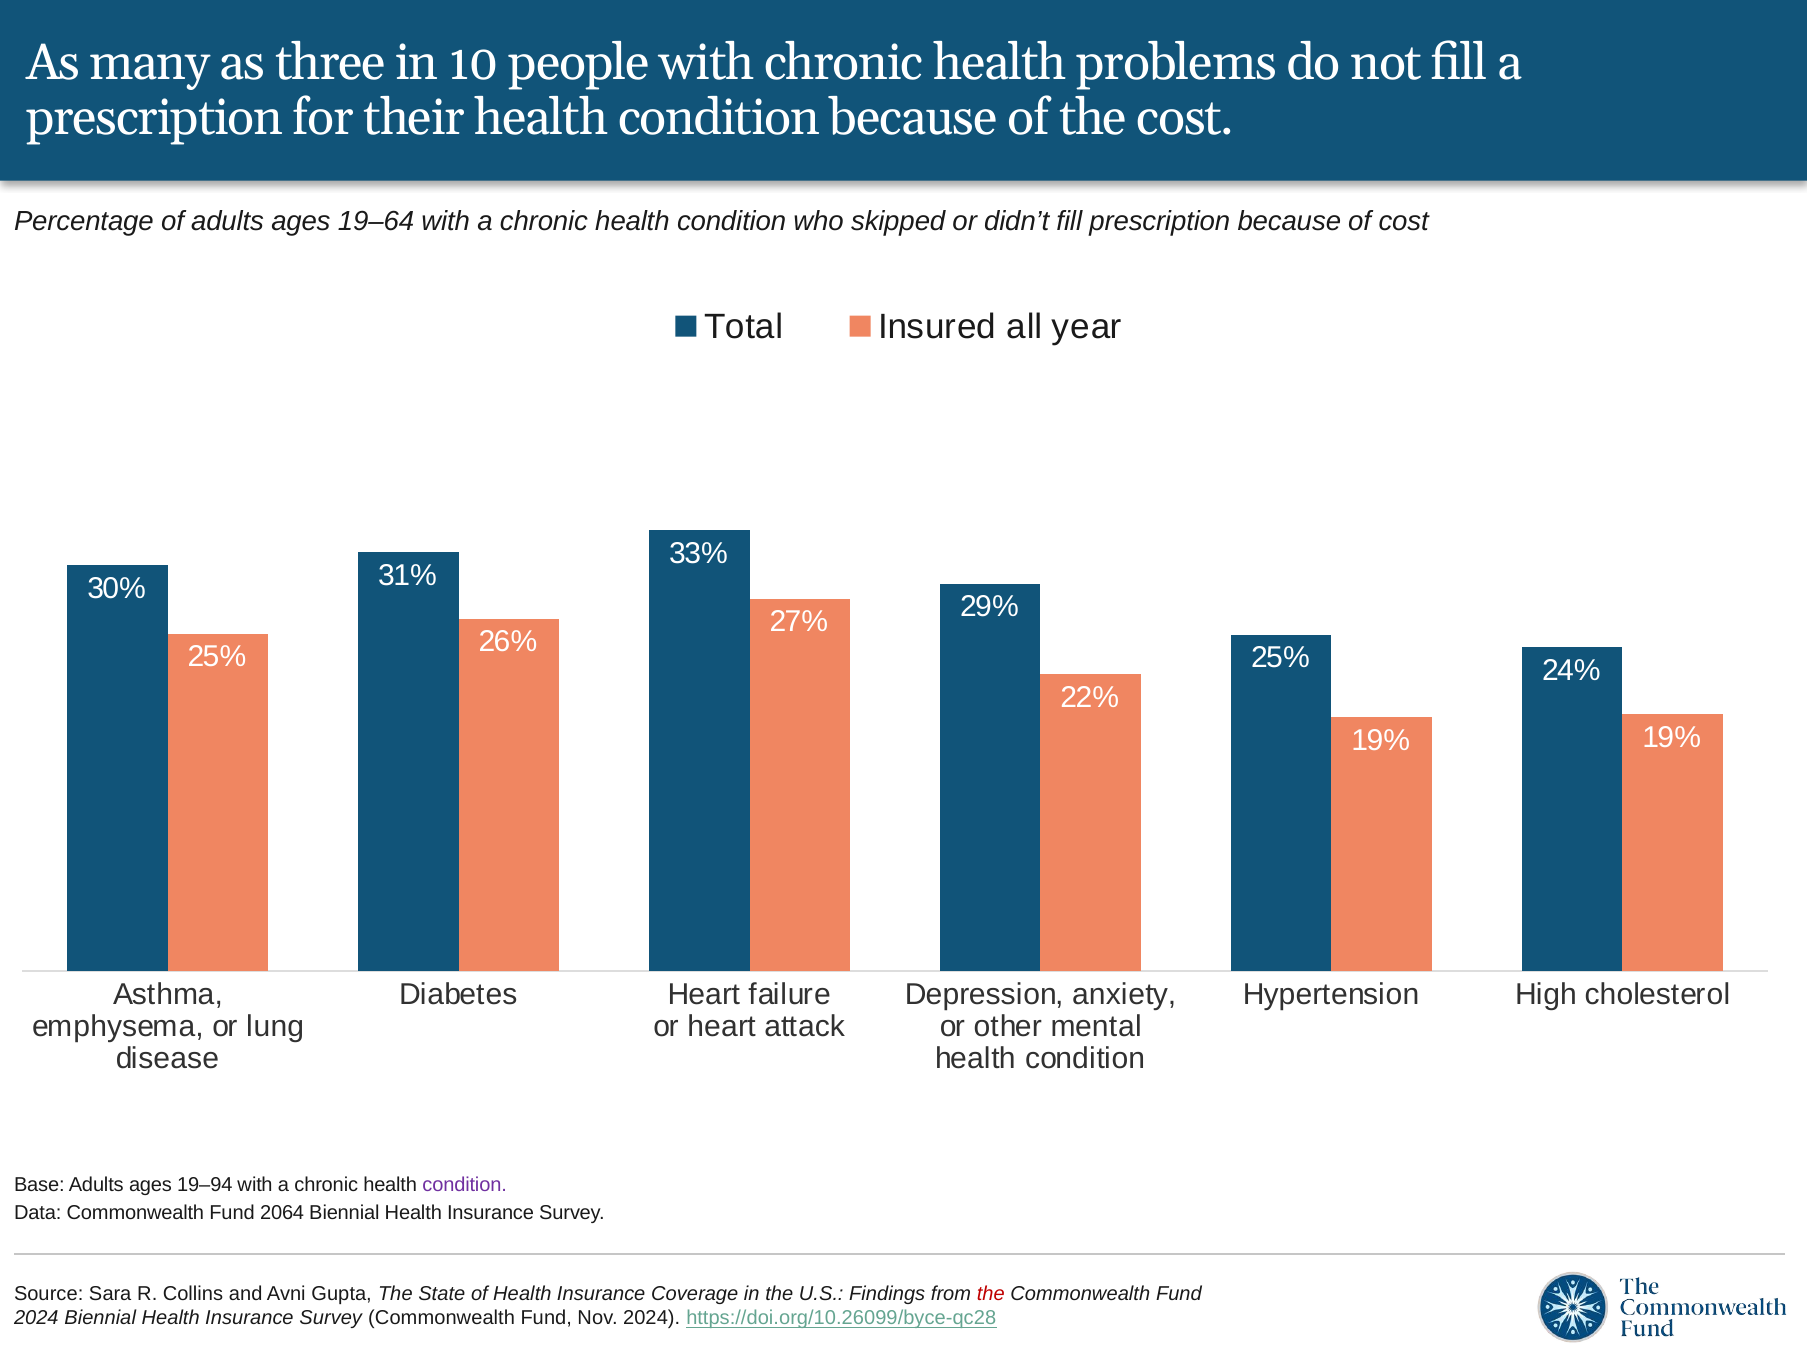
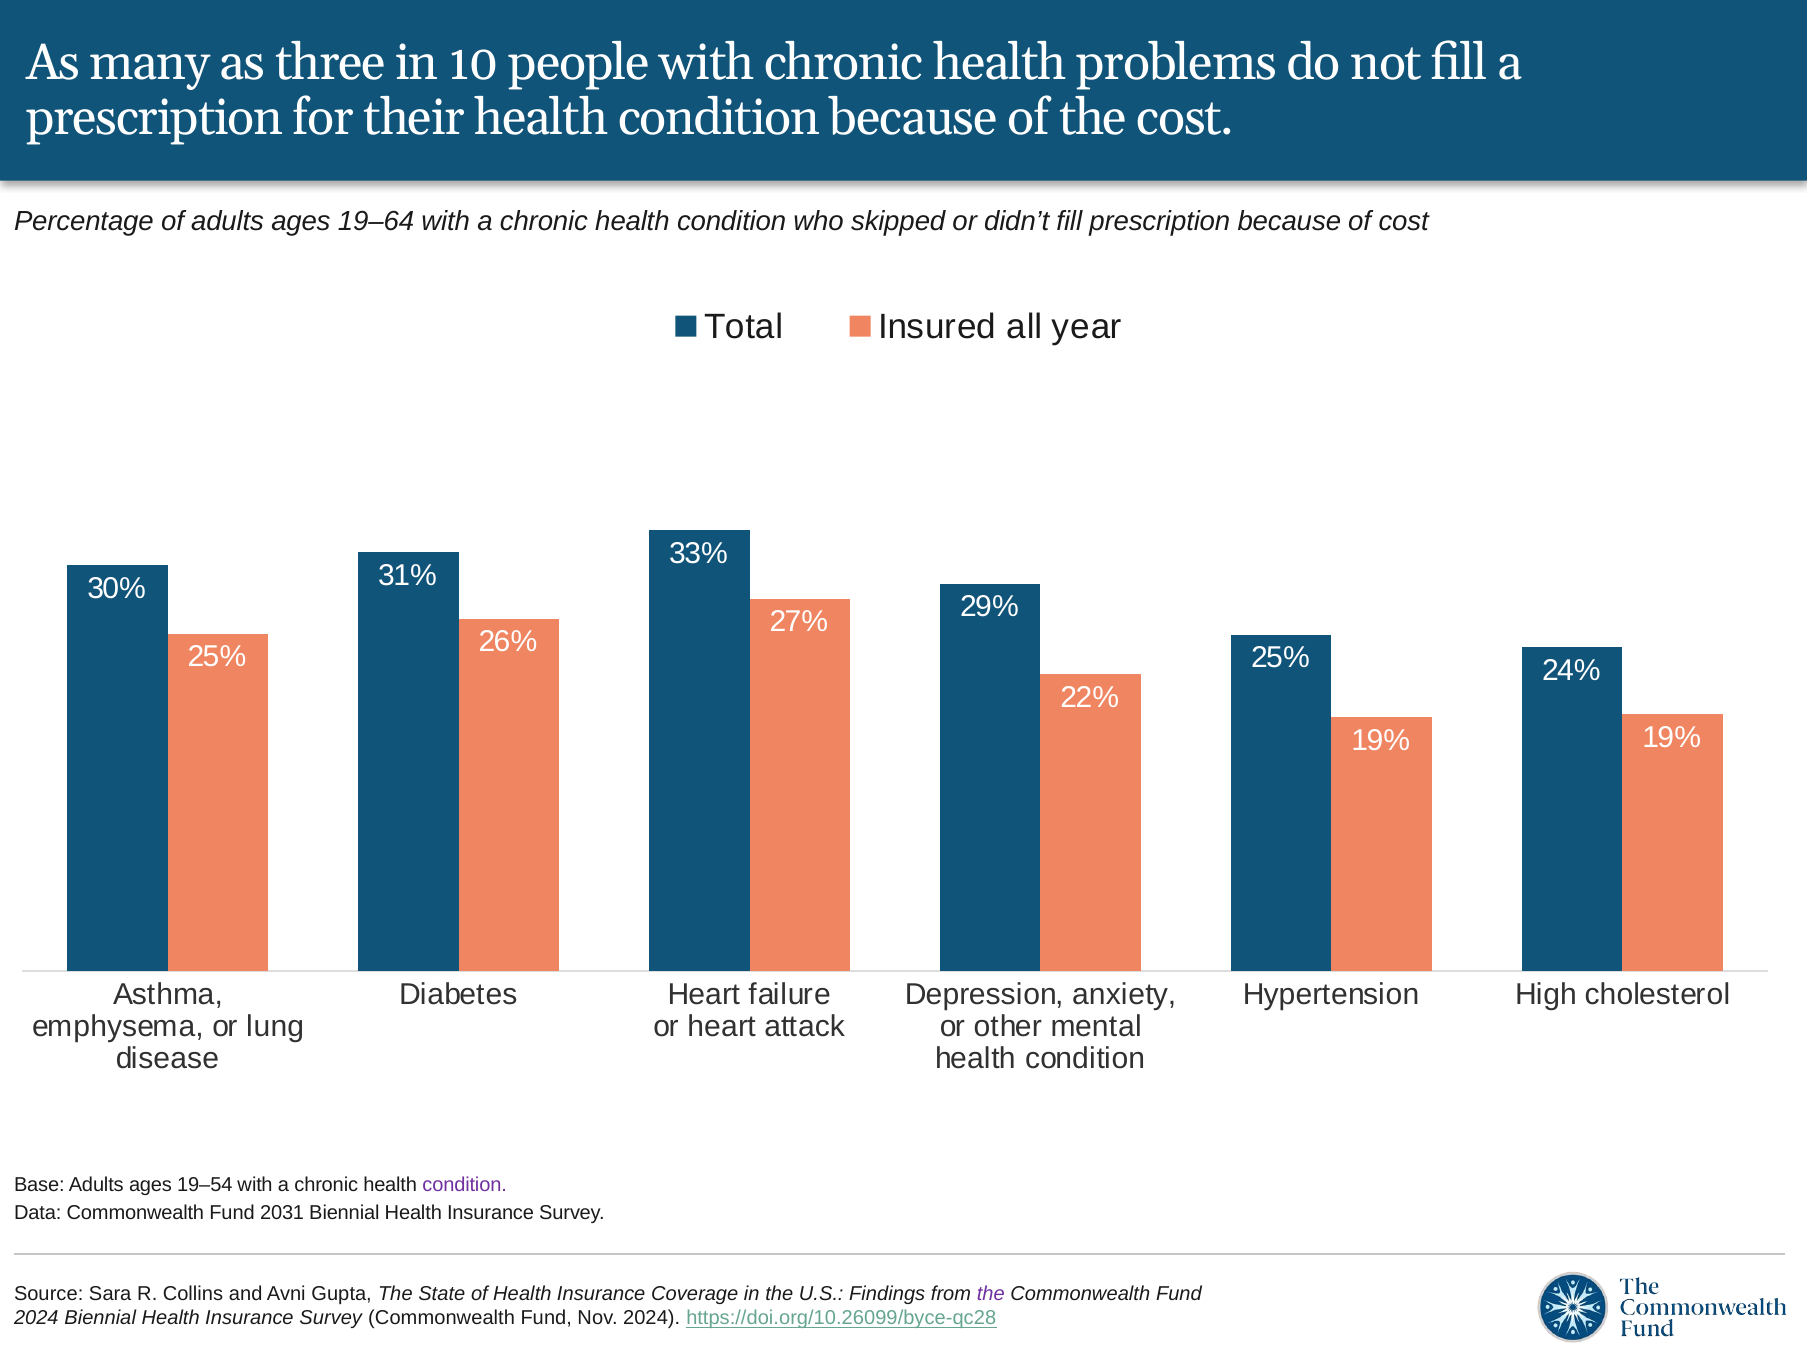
19–94: 19–94 -> 19–54 (205, 1185)
2064: 2064 -> 2031 (282, 1213)
the colour: red -> purple (991, 1294)
